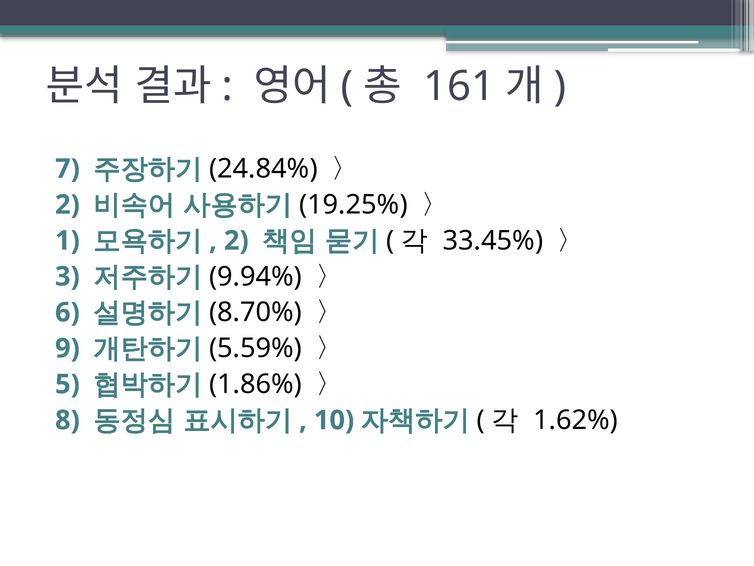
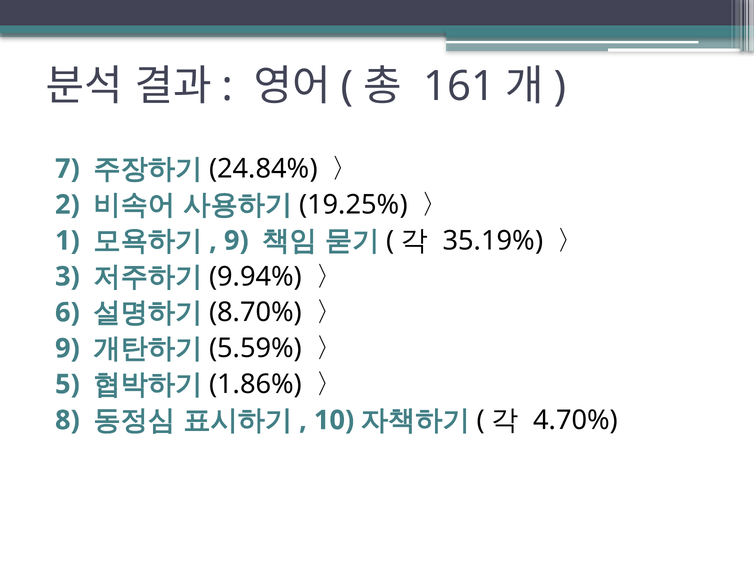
2: 2 -> 9 (236, 240)
33.45%: 33.45% -> 35.19% (493, 240)
1.62%: 1.62% -> 4.70% (576, 420)
